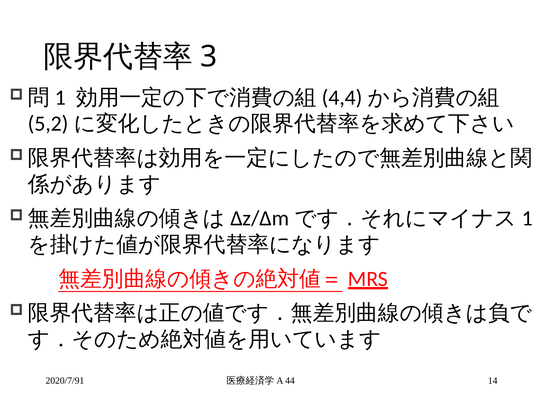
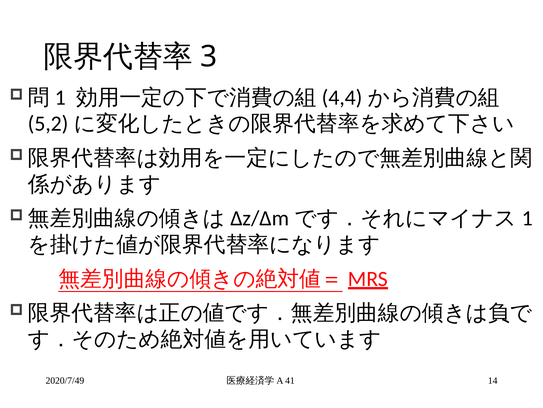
2020/7/91: 2020/7/91 -> 2020/7/49 (65, 380)
44: 44 -> 41 (290, 380)
